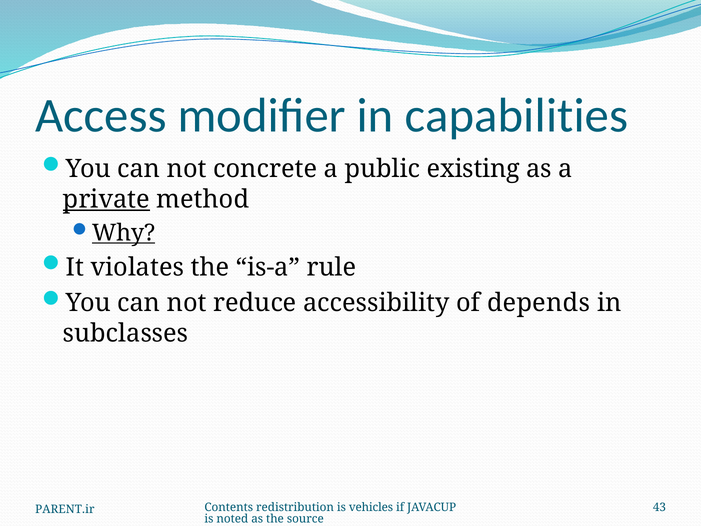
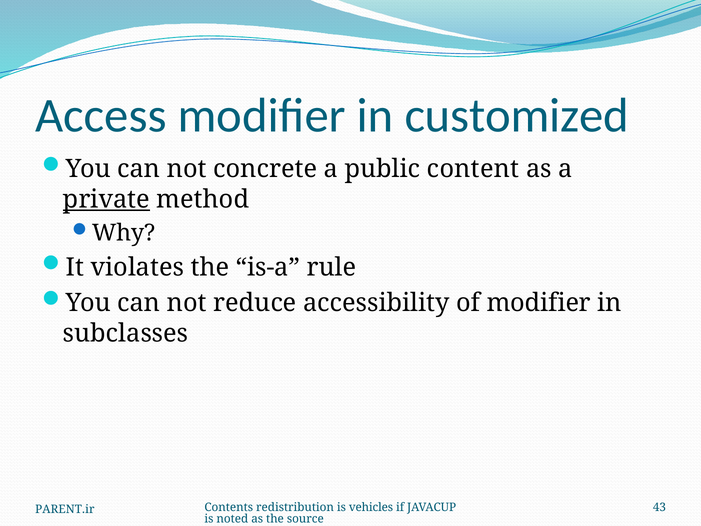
capabilities: capabilities -> customized (517, 116)
existing: existing -> content (473, 169)
Why underline: present -> none (124, 233)
of depends: depends -> modifier (539, 303)
